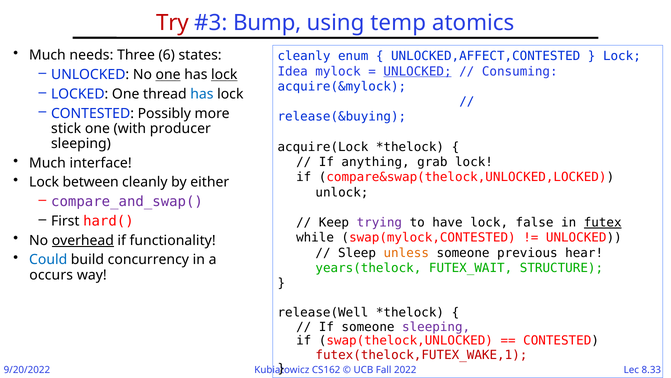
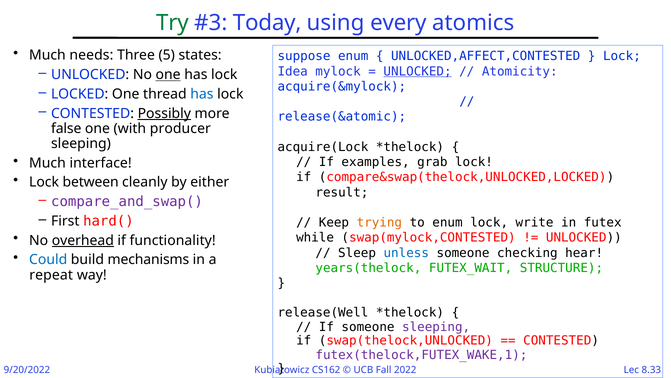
Try colour: red -> green (172, 23)
Bump: Bump -> Today (267, 23)
temp: temp -> every (398, 23)
6: 6 -> 5 (167, 55)
cleanly: cleanly -> suppose (304, 56)
Consuming: Consuming -> Atomicity (520, 71)
lock underline: present -> none (224, 75)
Possibly underline: none -> present (164, 113)
release(&buying: release(&buying -> release(&atomic (342, 117)
stick: stick -> false (66, 128)
anything: anything -> examples (376, 162)
unlock: unlock -> result (342, 192)
trying colour: purple -> orange (379, 222)
to have: have -> enum (448, 222)
false: false -> write (535, 222)
futex underline: present -> none (603, 222)
unless colour: orange -> blue (406, 253)
previous: previous -> checking (527, 253)
concurrency: concurrency -> mechanisms (148, 259)
occurs: occurs -> repeat (51, 274)
futex(thelock,FUTEX_WAKE,1 colour: red -> purple (421, 354)
